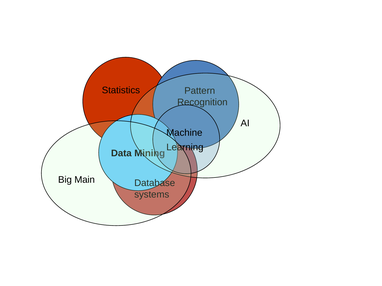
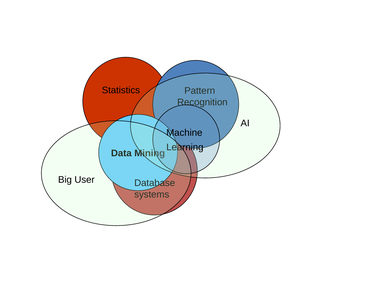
Main: Main -> User (85, 180)
